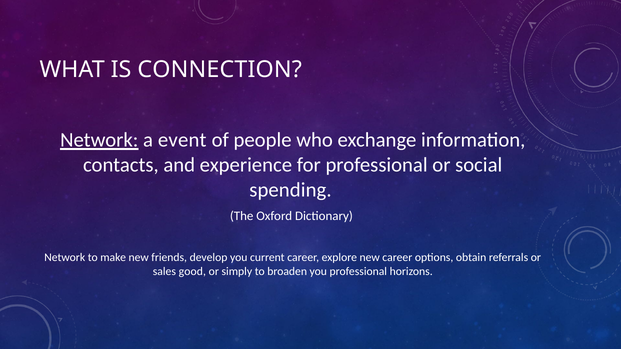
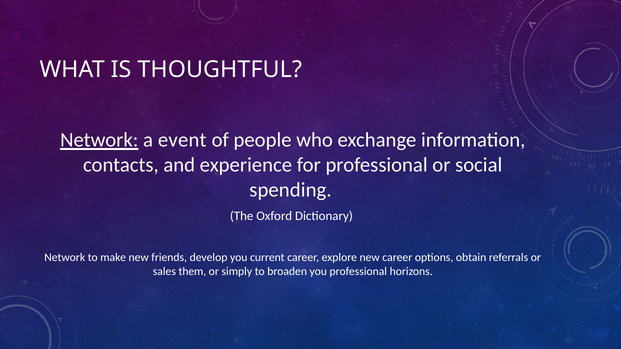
CONNECTION: CONNECTION -> THOUGHTFUL (220, 70)
good: good -> them (192, 272)
